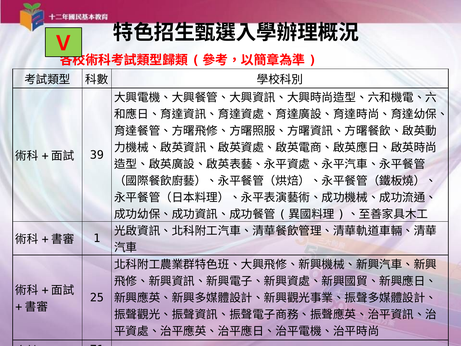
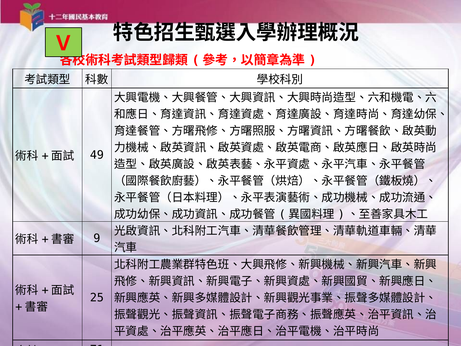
39: 39 -> 49 (97, 155)
1: 1 -> 9 (97, 238)
